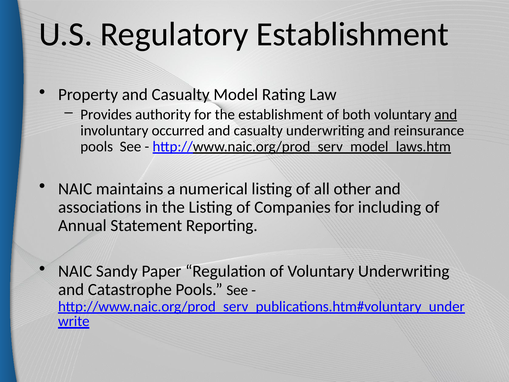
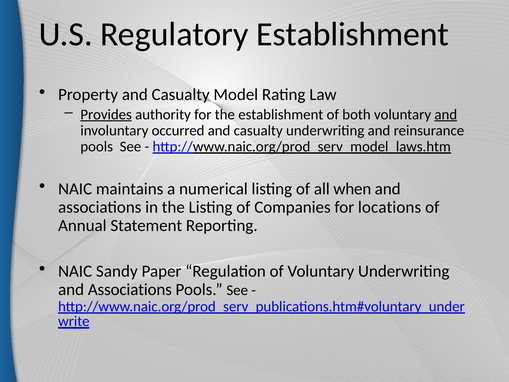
Provides underline: none -> present (106, 114)
other: other -> when (352, 189)
including: including -> locations (390, 207)
Catastrophe: Catastrophe -> Associations (130, 289)
